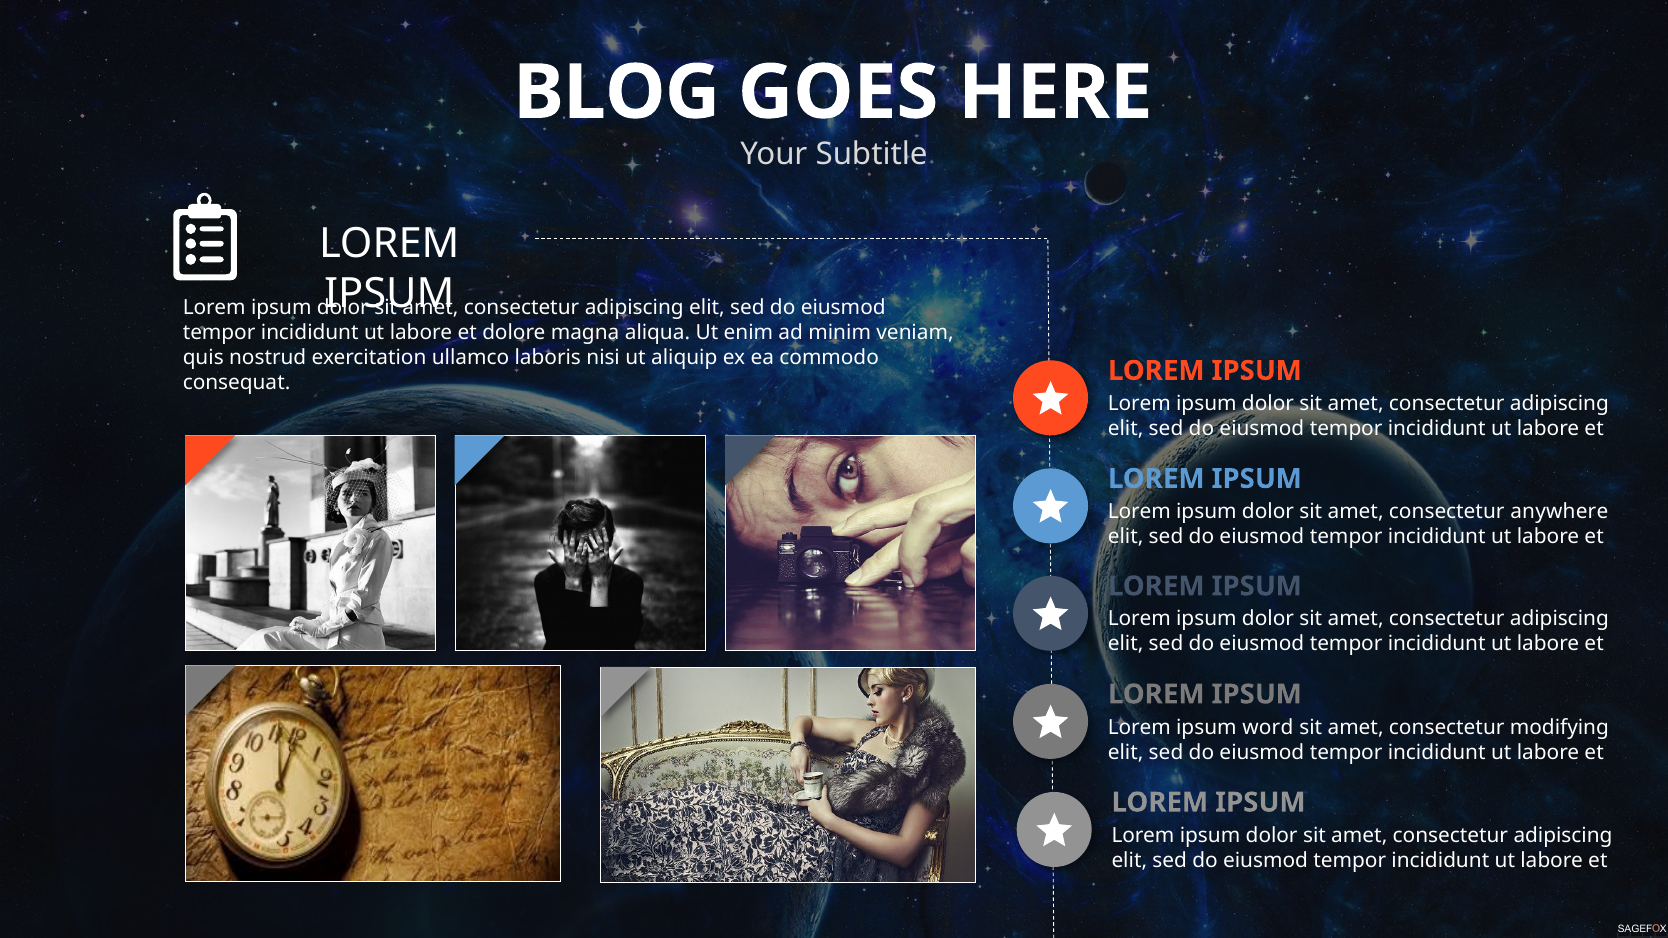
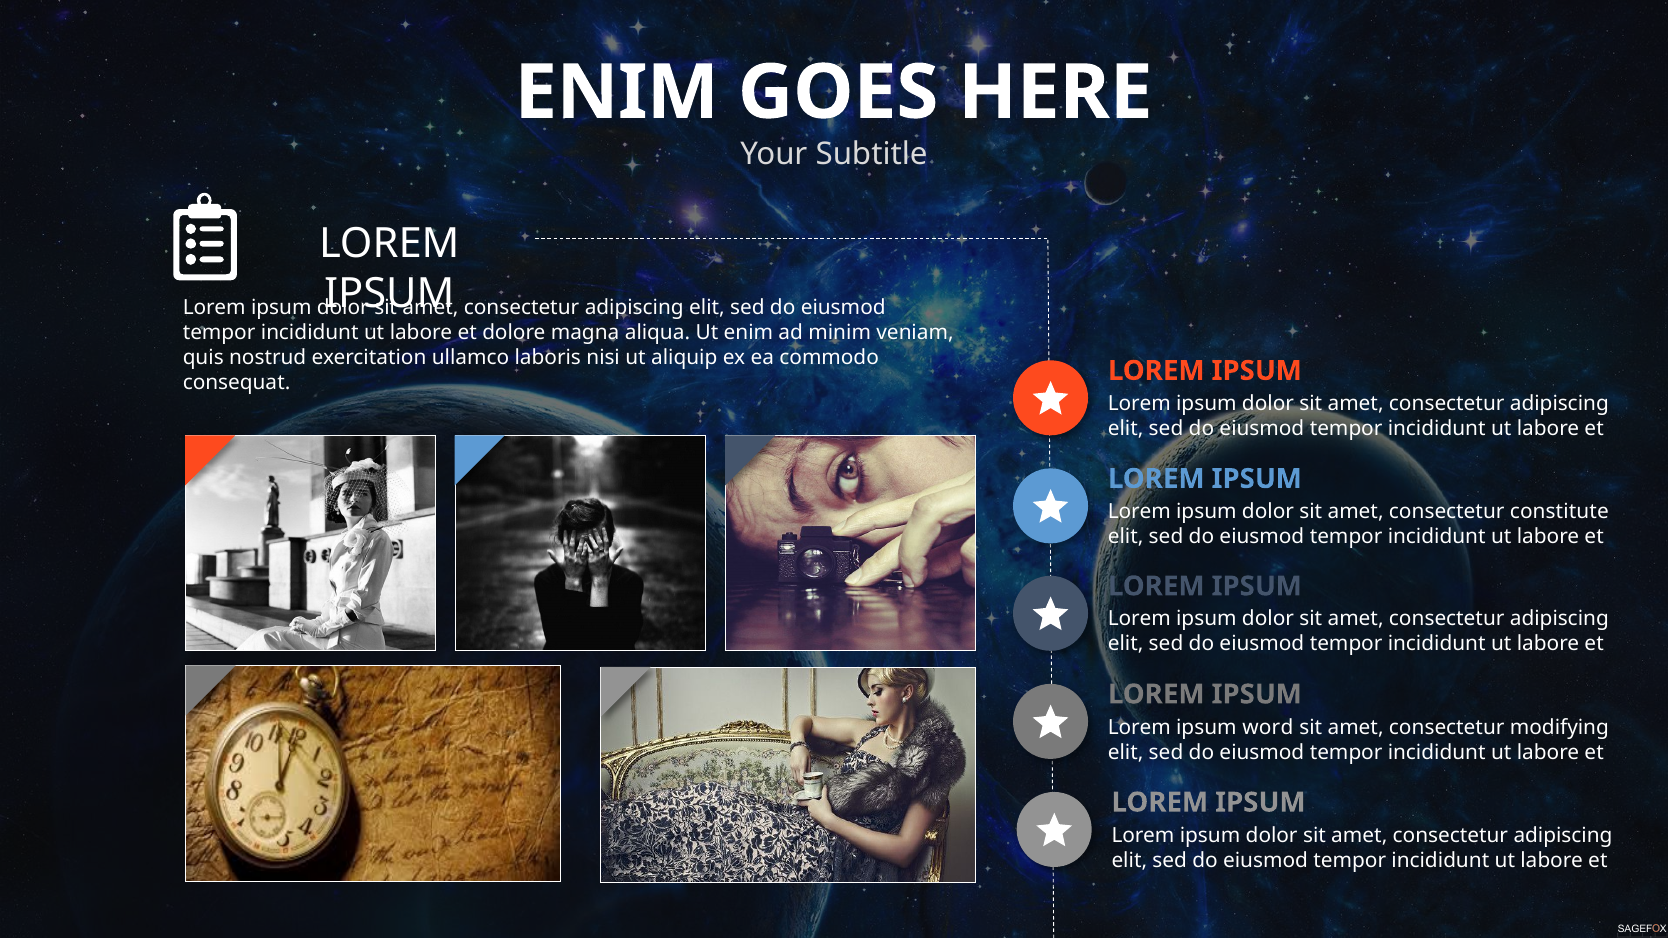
BLOG: BLOG -> ENIM (617, 93)
anywhere: anywhere -> constitute (1559, 512)
